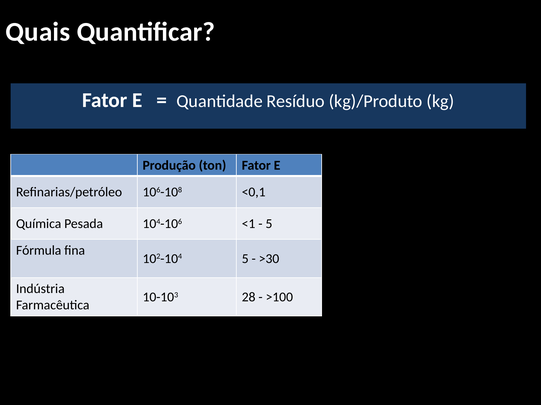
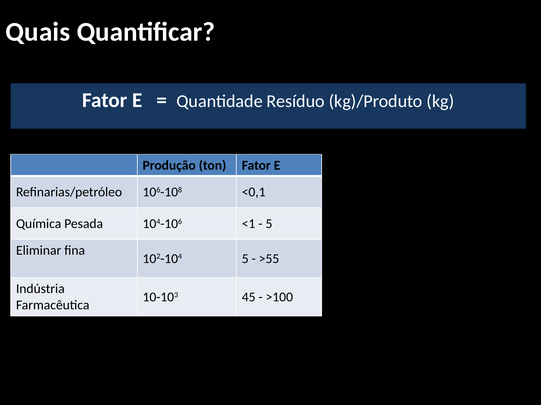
Fórmula: Fórmula -> Eliminar (39, 251)
>30: >30 -> >55 (269, 259)
28: 28 -> 45 (249, 297)
